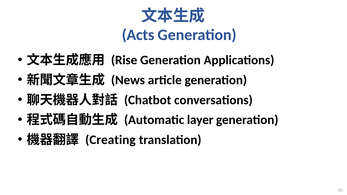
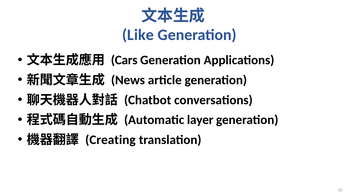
Acts: Acts -> Like (138, 35)
Rise: Rise -> Cars (124, 60)
